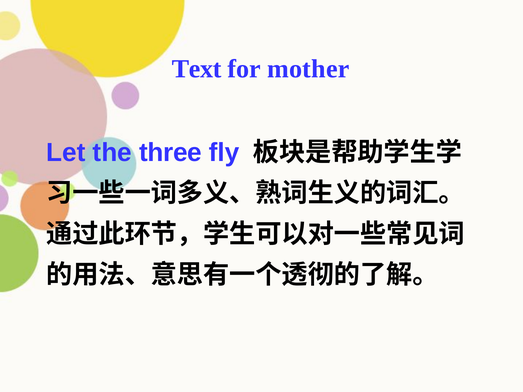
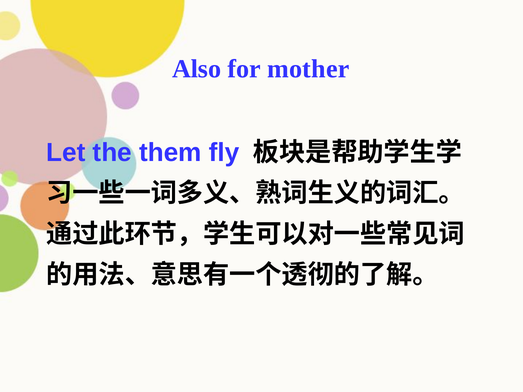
Text: Text -> Also (197, 69)
three: three -> them (170, 153)
